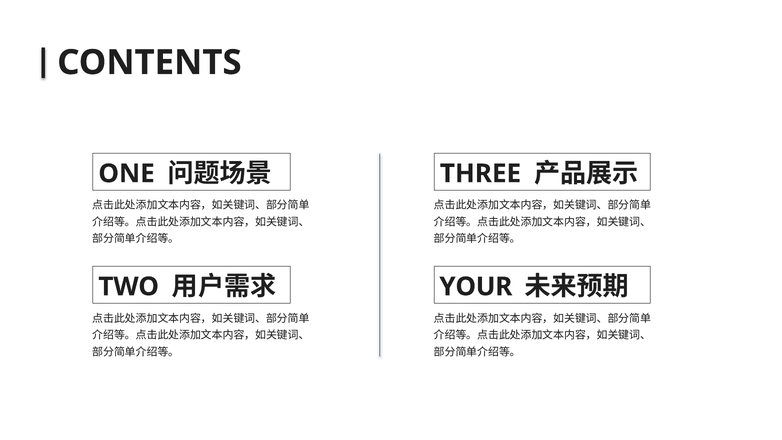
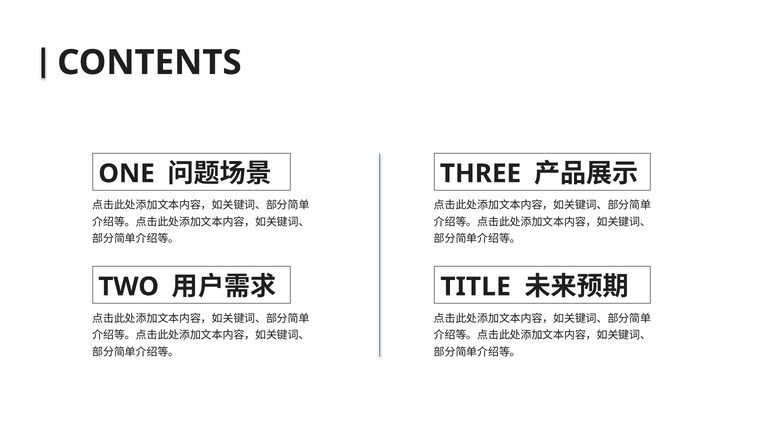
YOUR: YOUR -> TITLE (476, 287)
